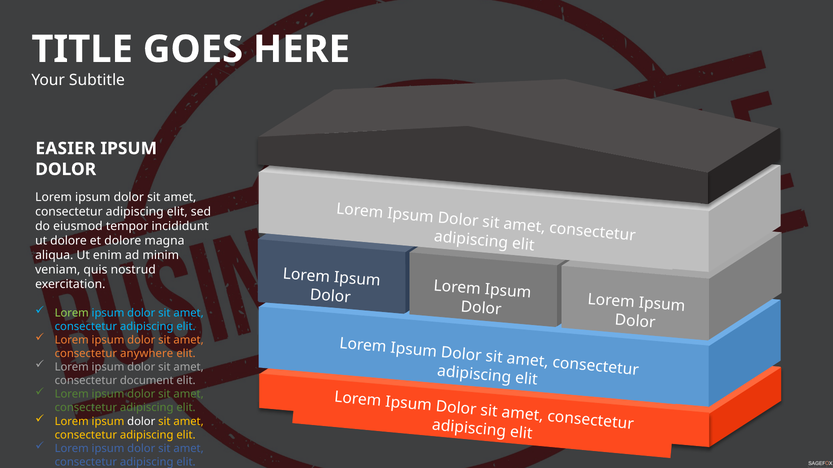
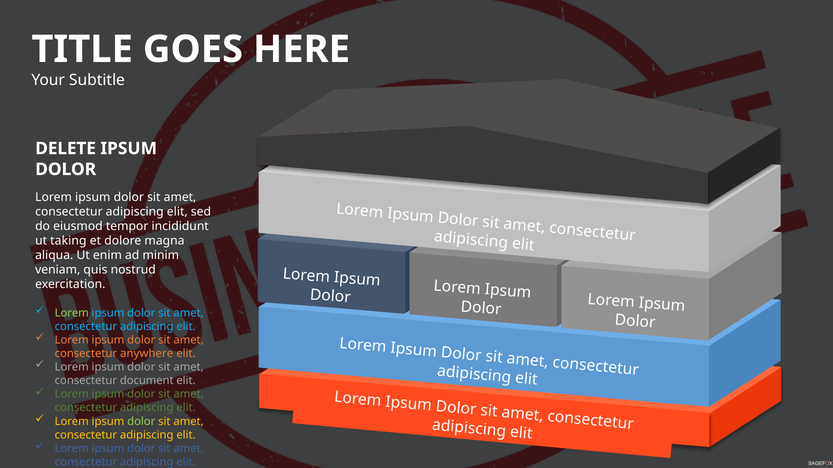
EASIER: EASIER -> DELETE (66, 149)
ut dolore: dolore -> taking (68, 241)
dolor colour: white -> light green (141, 422)
